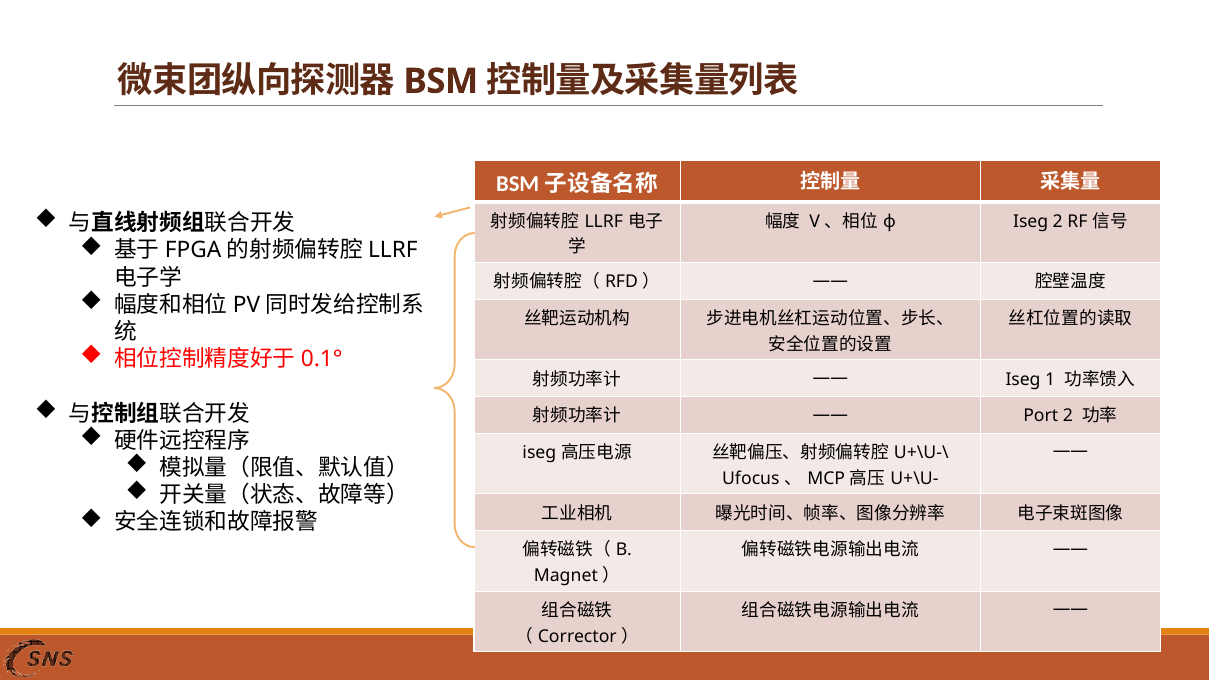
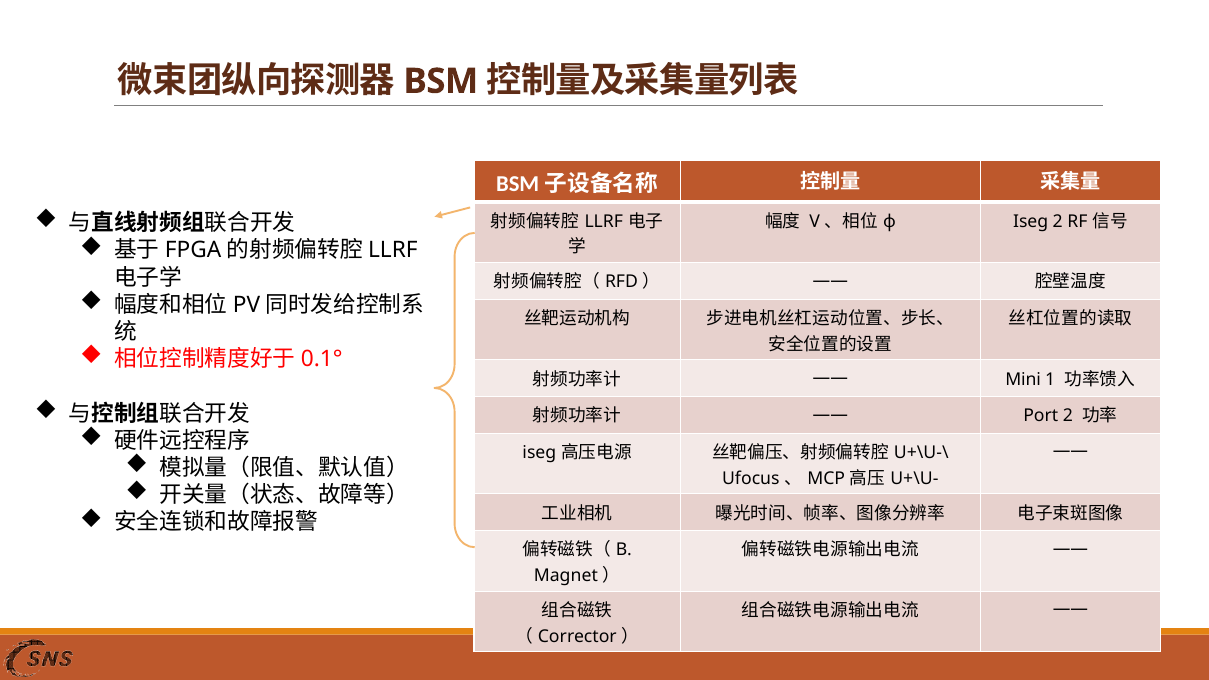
Iseg: Iseg -> Mini (1023, 379)
